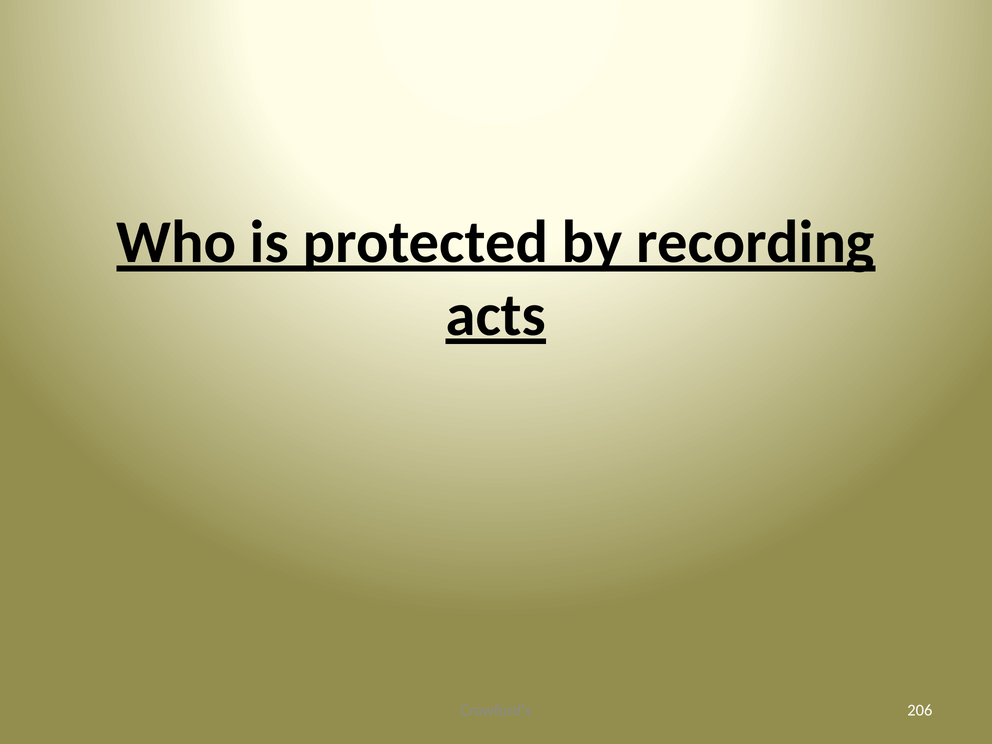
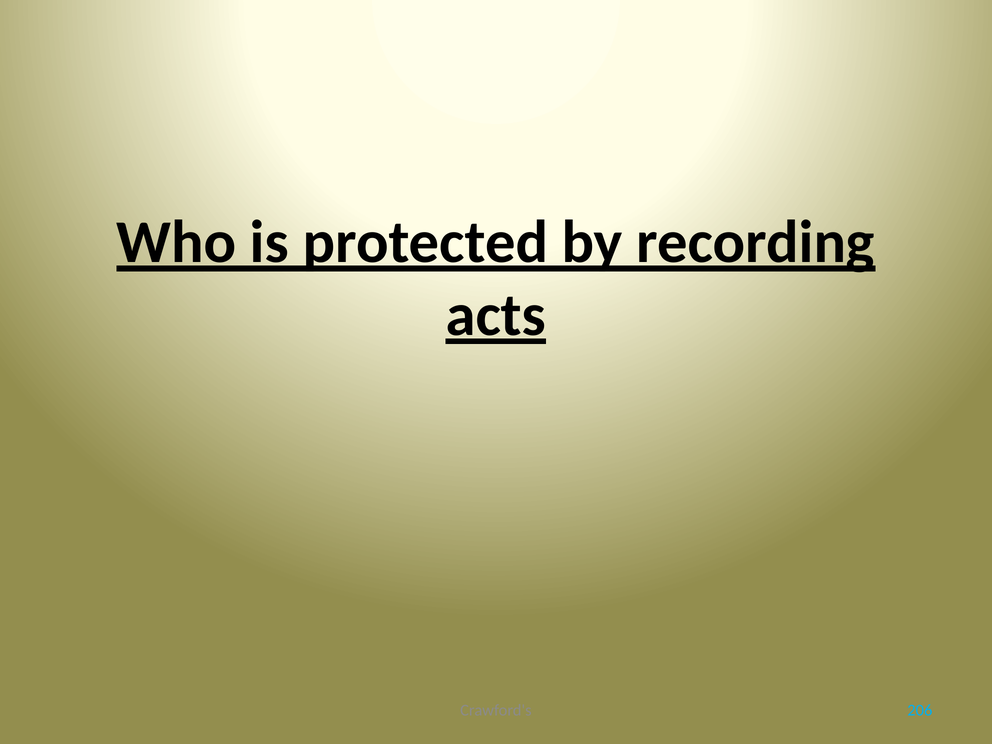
206 colour: white -> light blue (920, 710)
